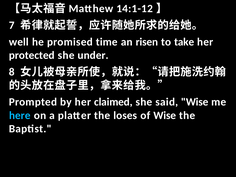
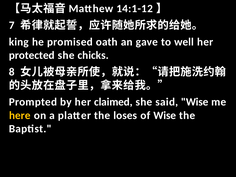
well: well -> king (19, 42)
time: time -> oath (107, 42)
risen: risen -> gave (147, 42)
take: take -> well (184, 42)
under: under -> chicks (93, 55)
here colour: light blue -> yellow (20, 115)
